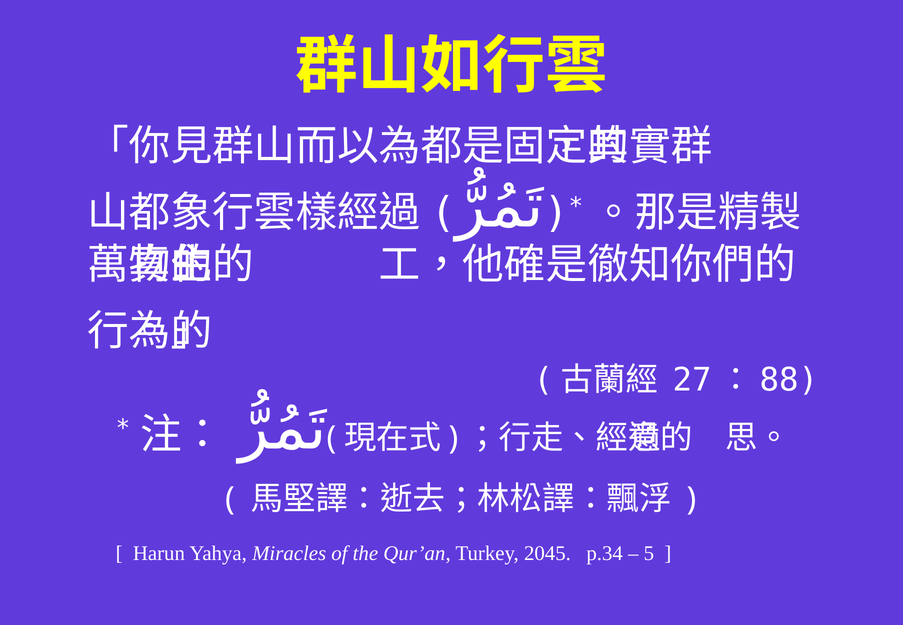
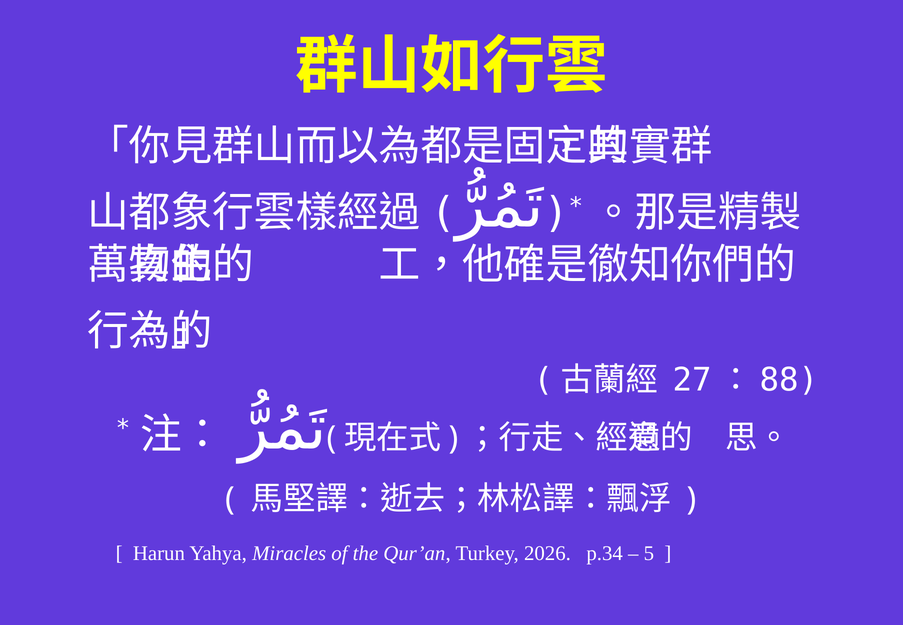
2045: 2045 -> 2026 (547, 554)
